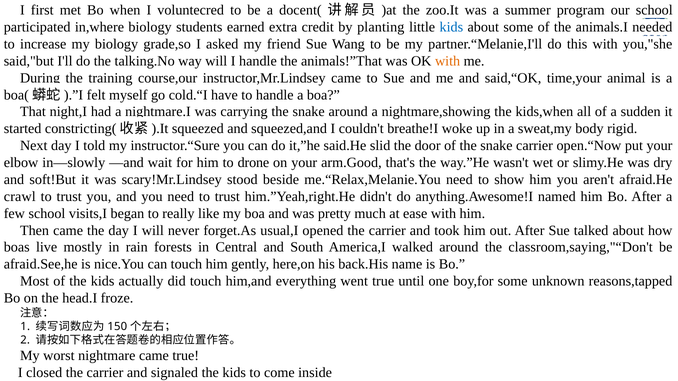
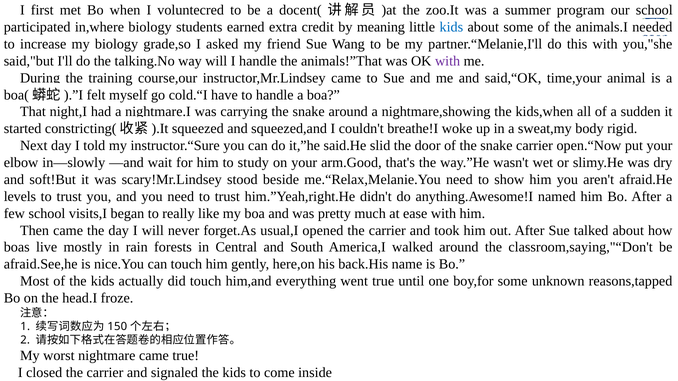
planting: planting -> meaning (381, 27)
with colour: orange -> purple (448, 61)
drone: drone -> study (253, 163)
crawl: crawl -> levels (20, 197)
